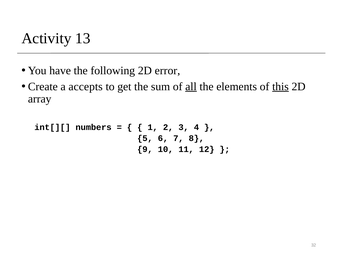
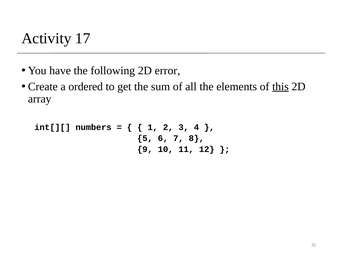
13: 13 -> 17 (83, 38)
accepts: accepts -> ordered (86, 87)
all underline: present -> none (191, 87)
